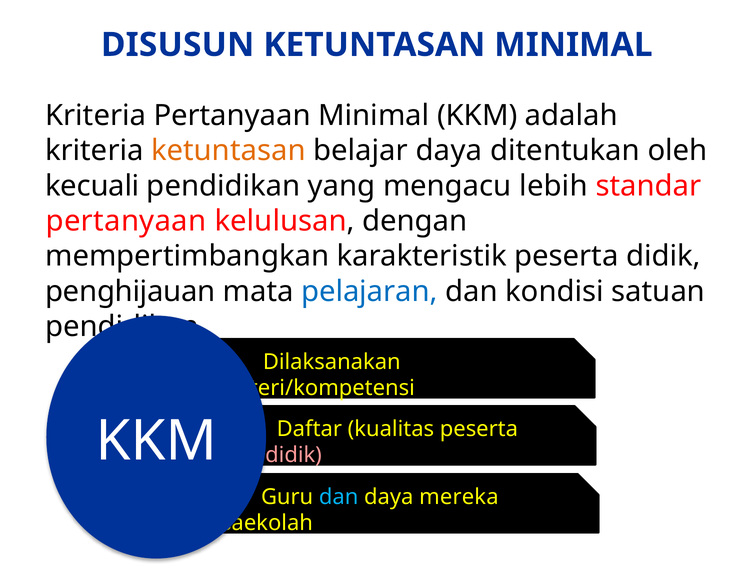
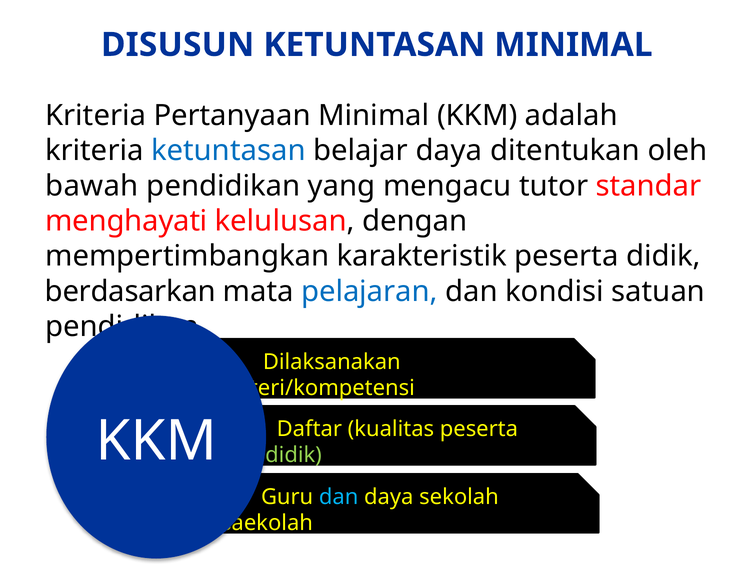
ketuntasan colour: orange -> blue (228, 151)
kecuali: kecuali -> bawah (92, 186)
lebih: lebih -> tutor (554, 186)
pertanyaan: pertanyaan -> menghayati (126, 221)
penghijauan: penghijauan -> berdasarkan (130, 292)
didik colour: pink -> light green (294, 456)
mereka: mereka -> sekolah (459, 497)
